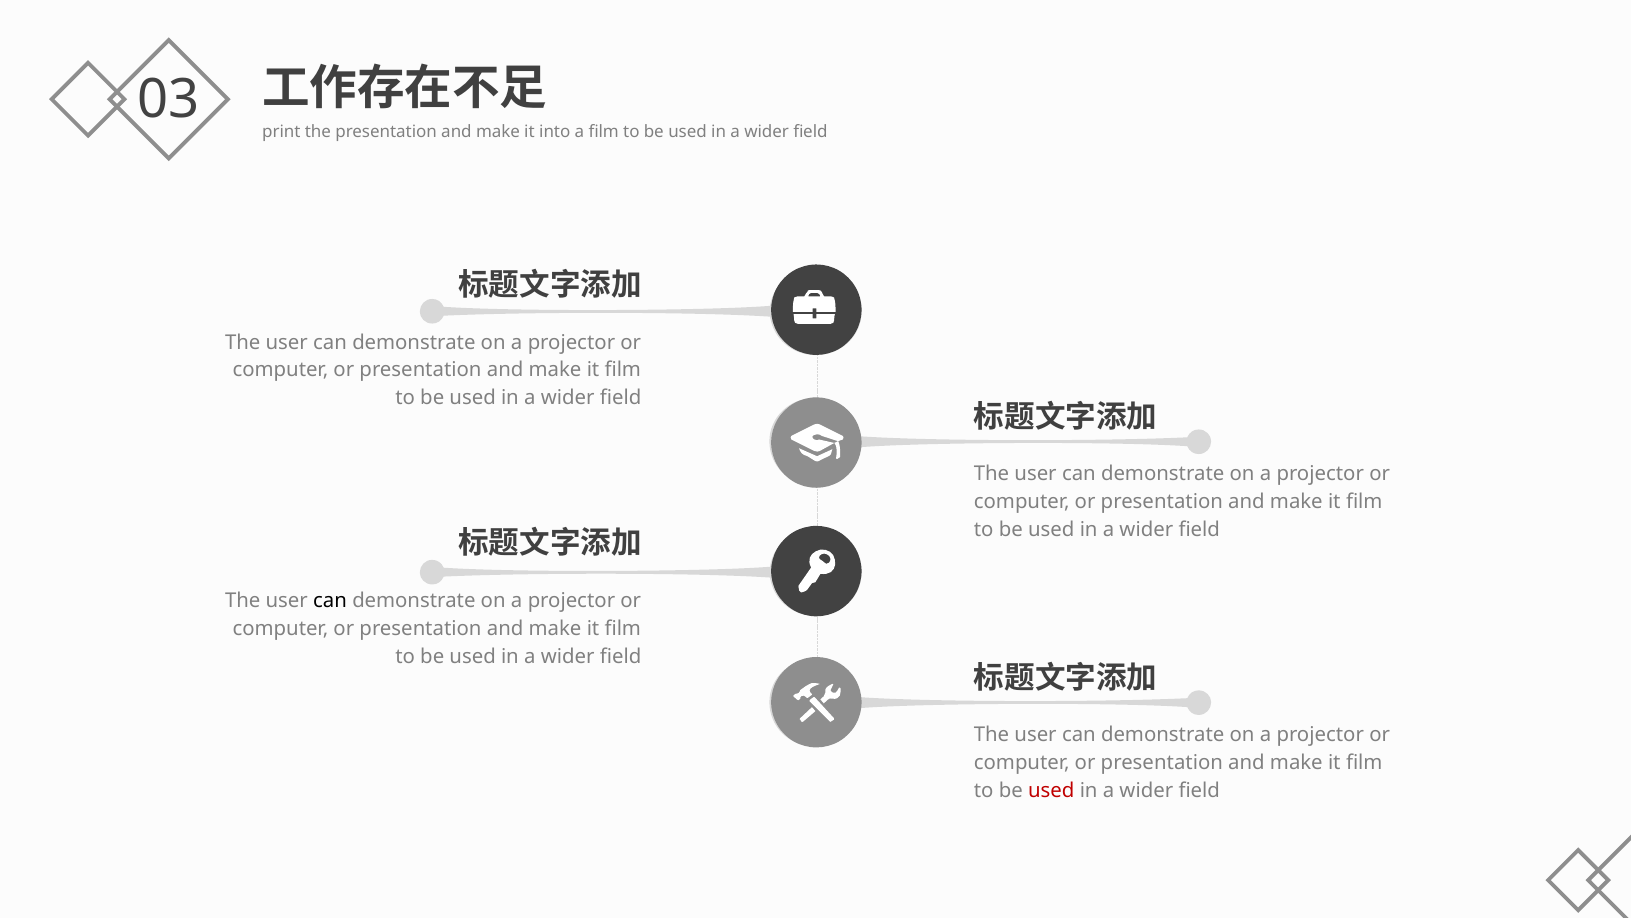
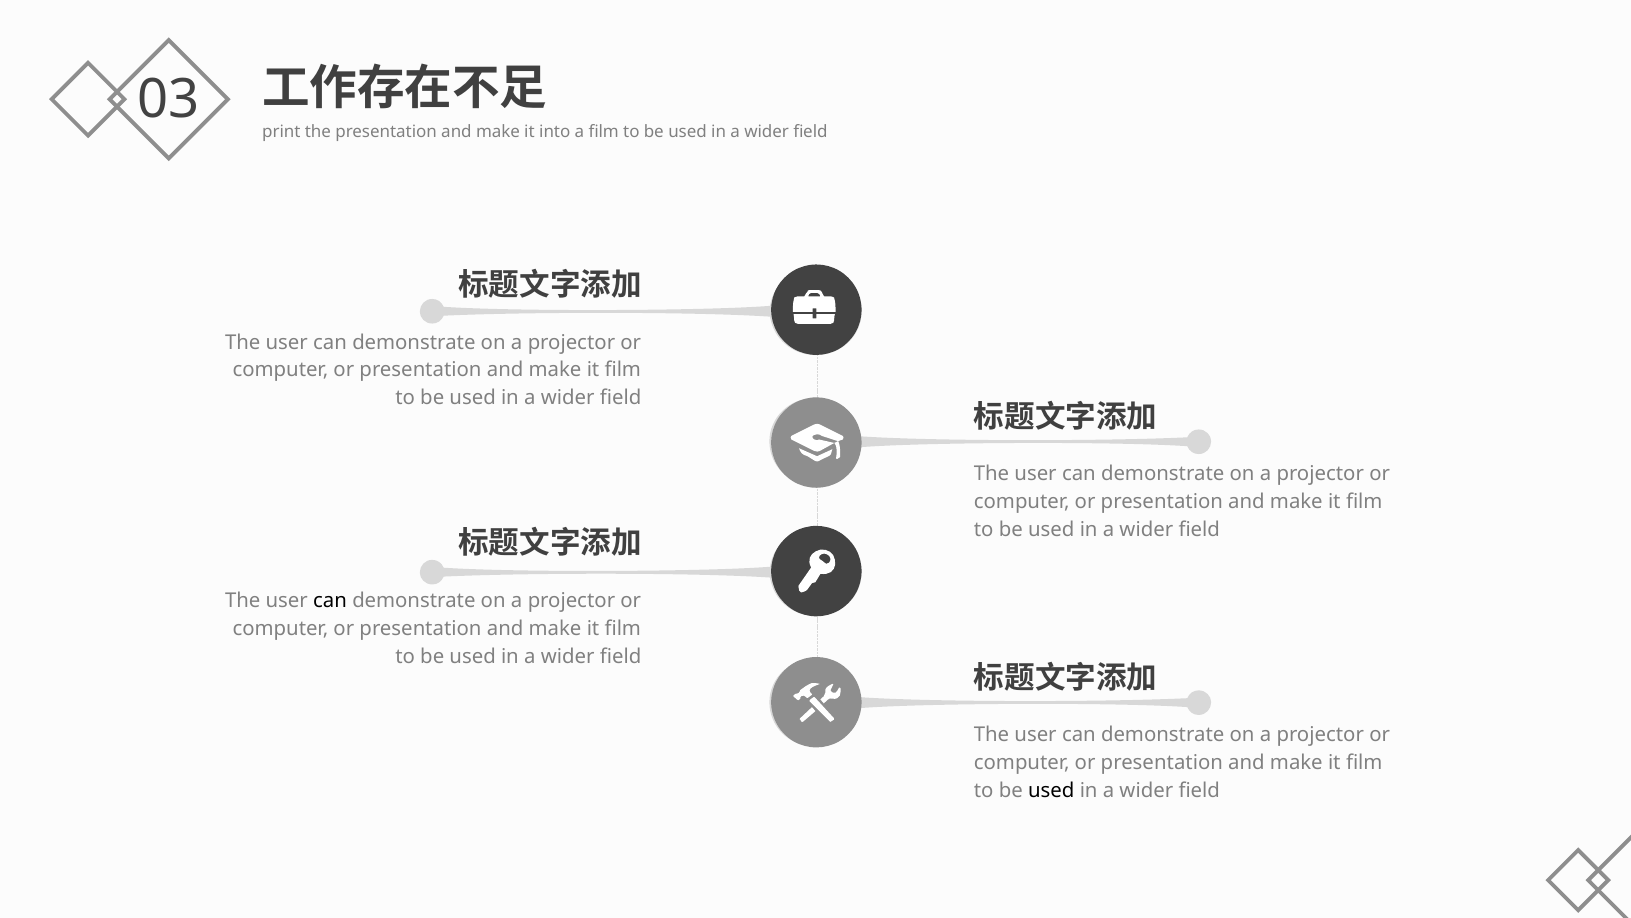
used colour: red -> black (1051, 791)
